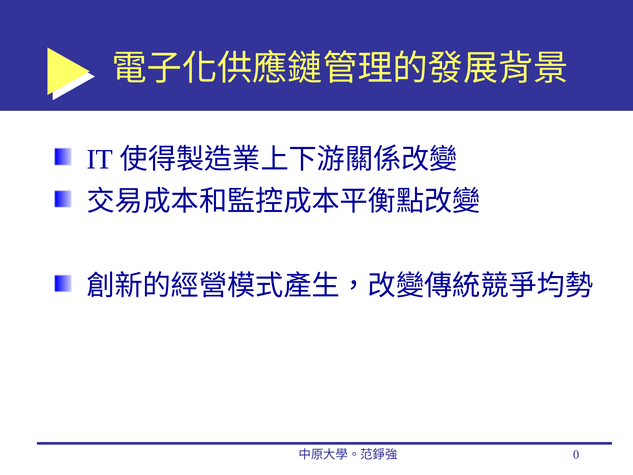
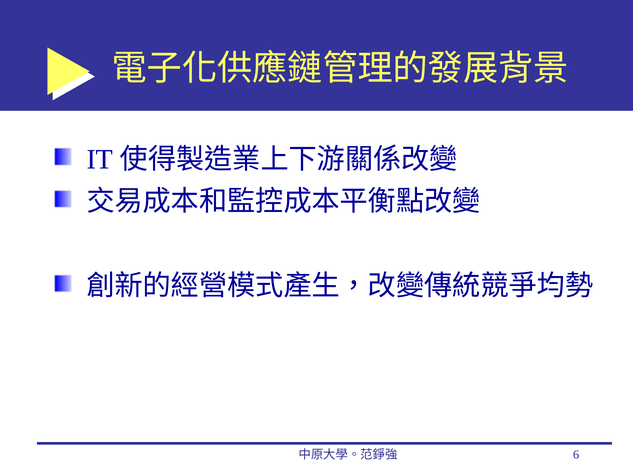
0: 0 -> 6 (576, 455)
